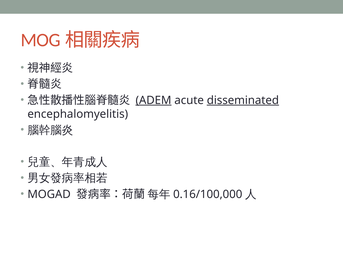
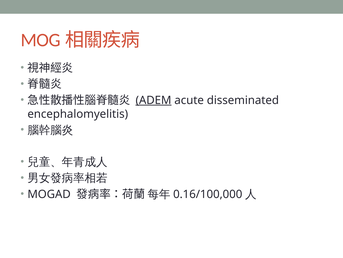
disseminated underline: present -> none (243, 100)
